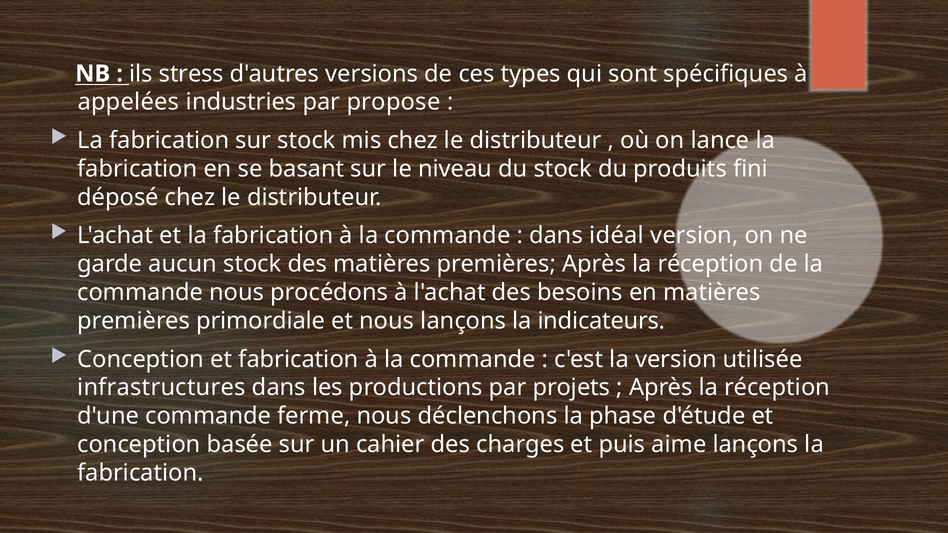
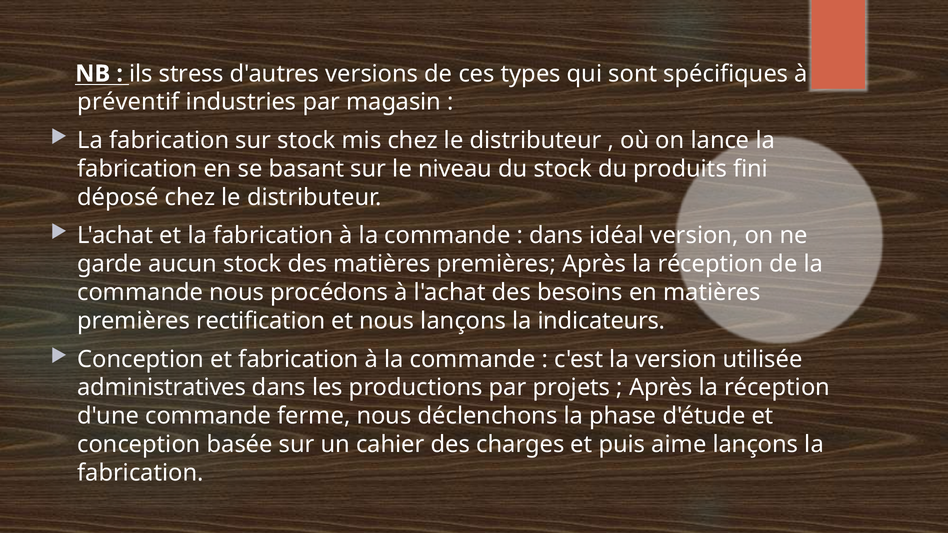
appelées: appelées -> préventif (128, 102)
propose: propose -> magasin (394, 102)
primordiale: primordiale -> rectification (261, 321)
infrastructures: infrastructures -> administratives (162, 388)
